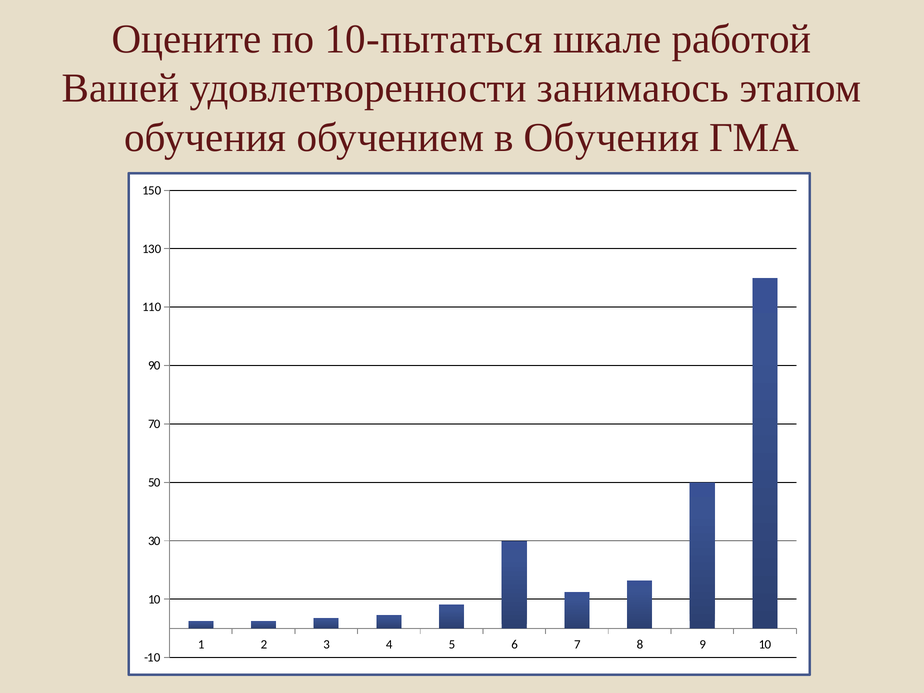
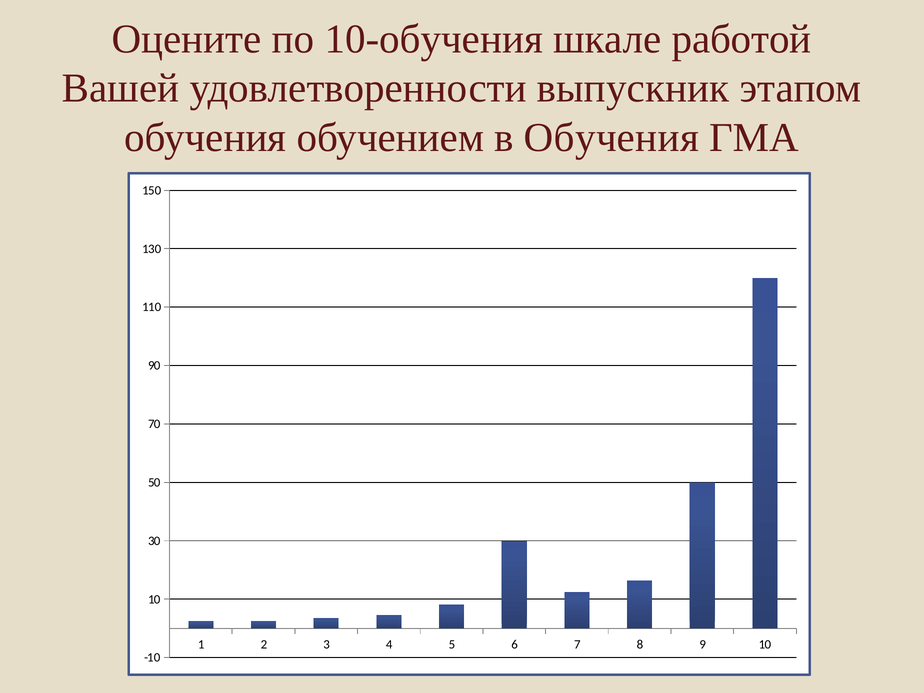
10-пытаться: 10-пытаться -> 10-обучения (434, 39)
занимаюсь: занимаюсь -> выпускник (633, 88)
